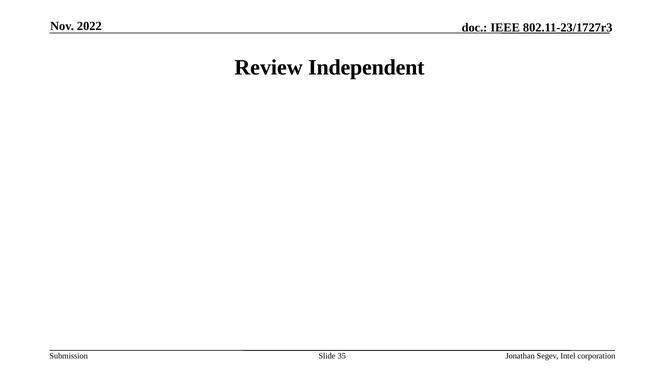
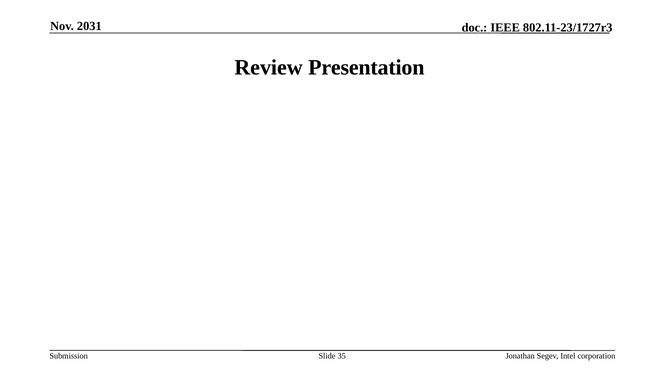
2022: 2022 -> 2031 (89, 26)
Independent: Independent -> Presentation (366, 67)
